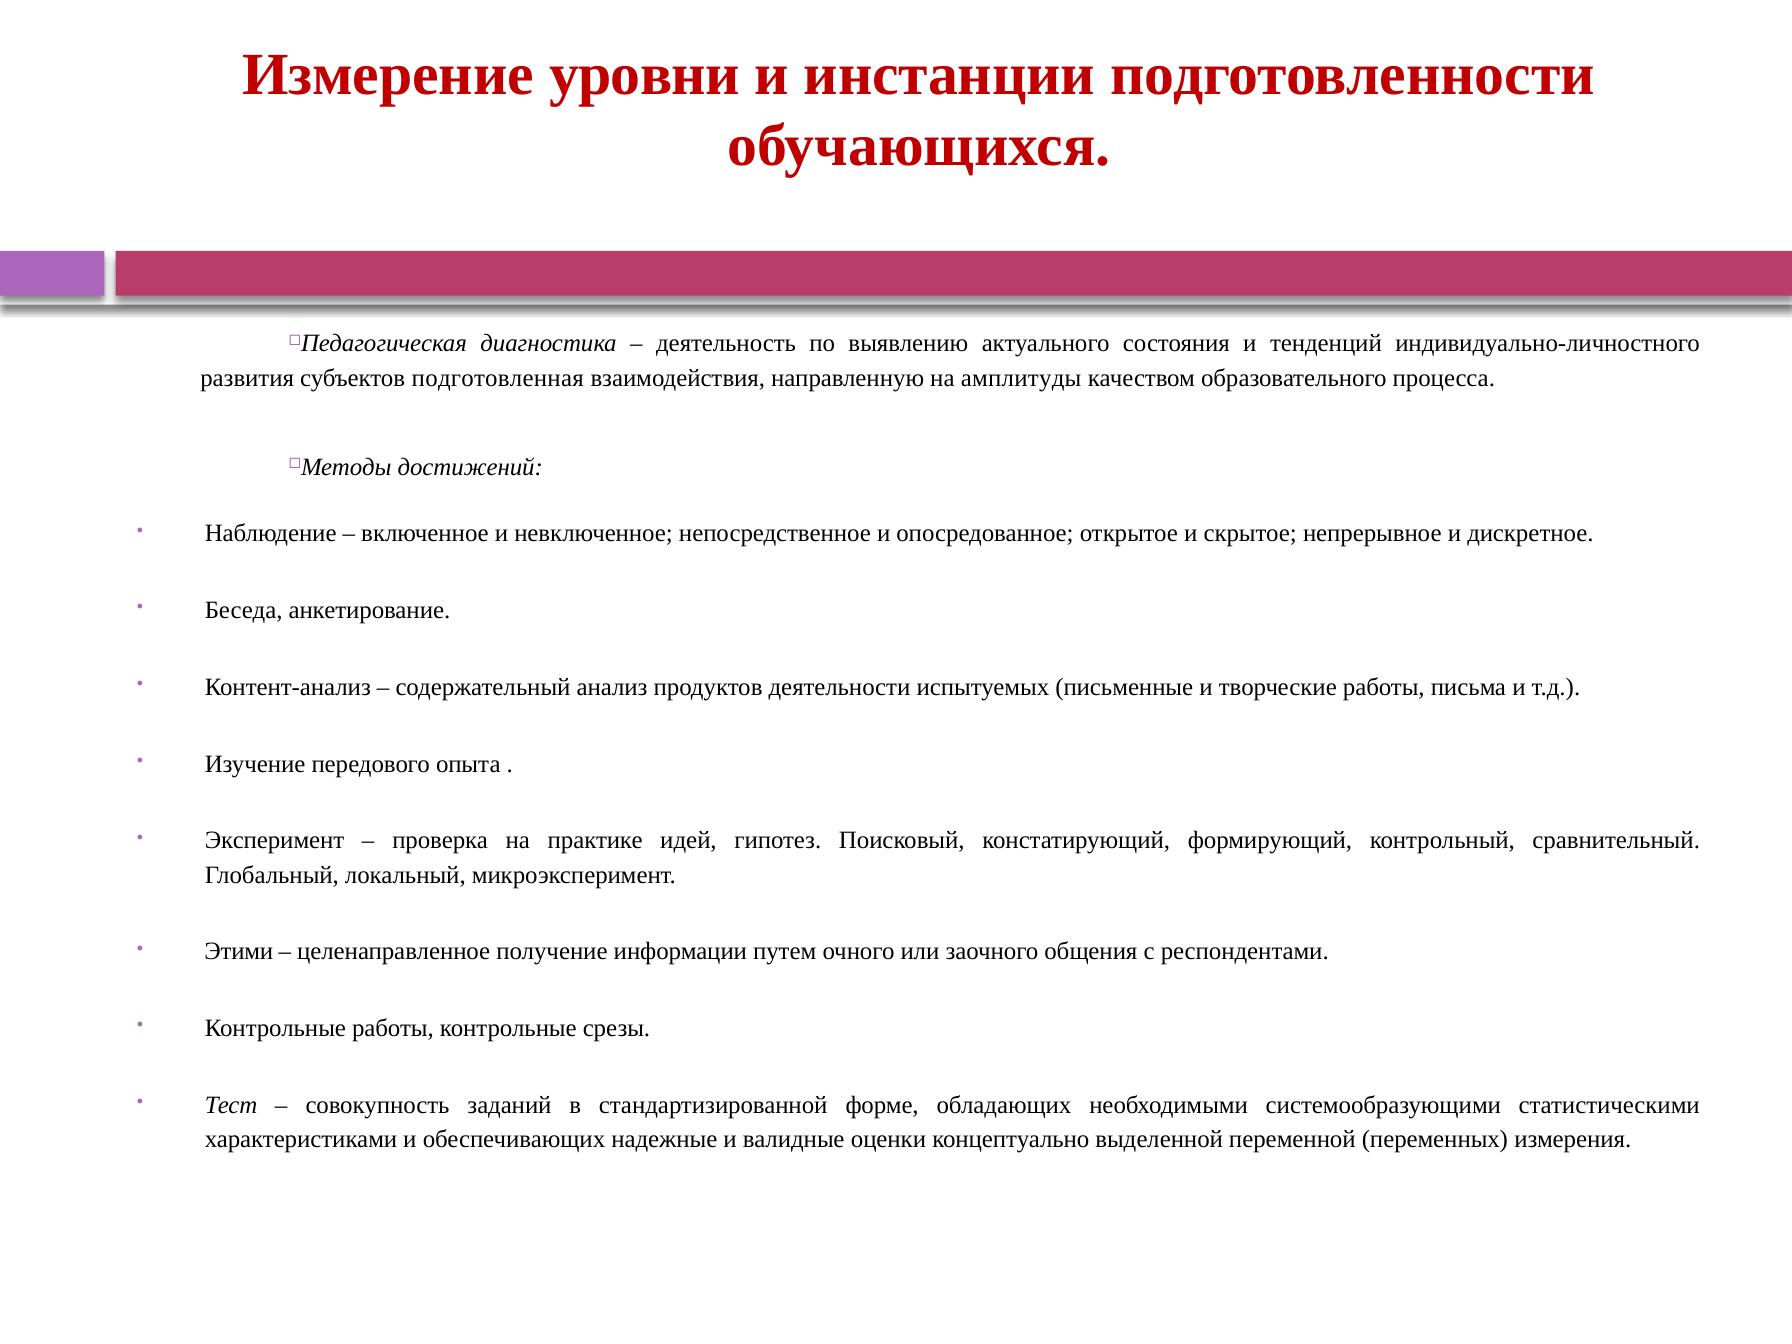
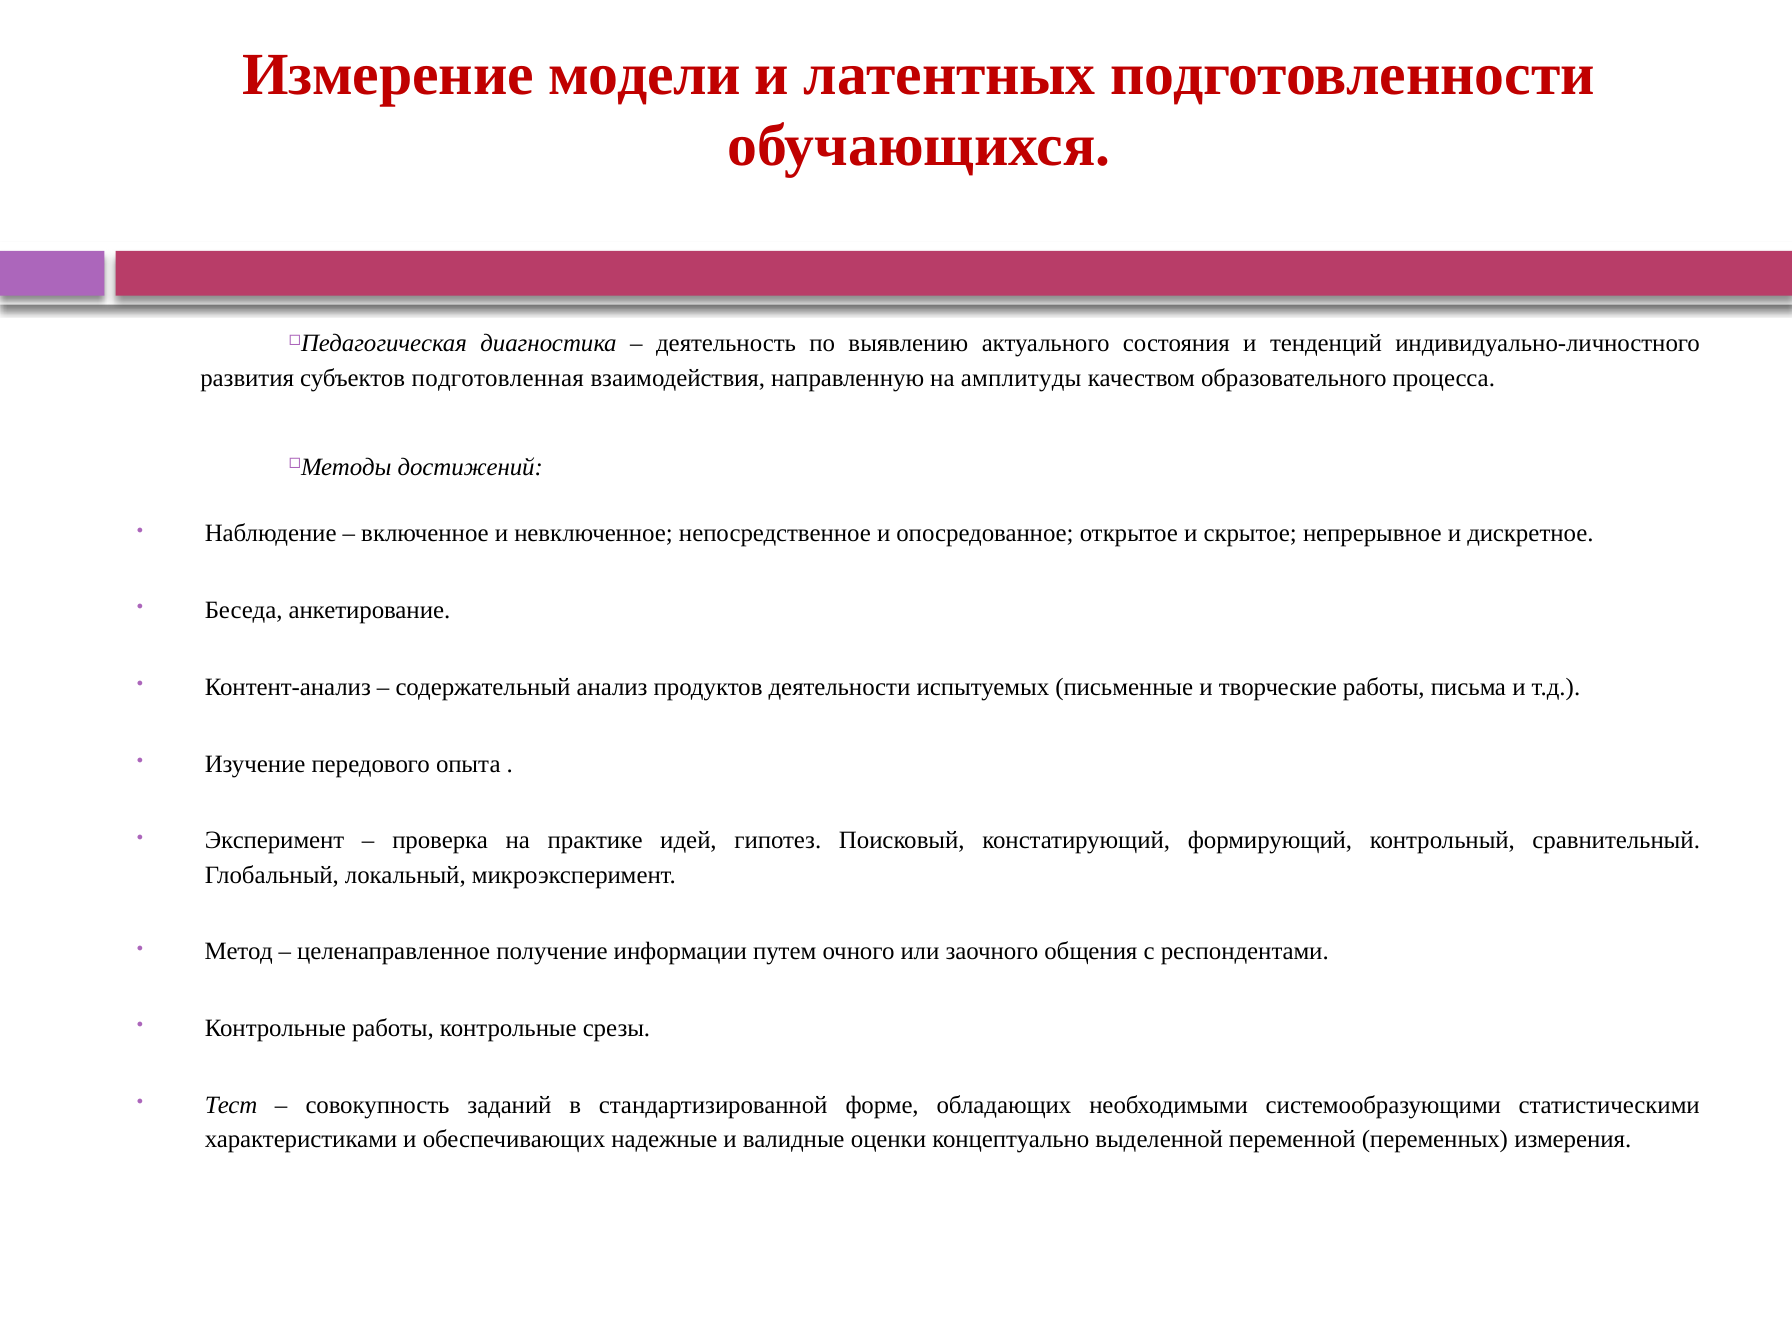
уровни: уровни -> модели (645, 74)
инстанции: инстанции -> латентных (950, 74)
Этими: Этими -> Метод (239, 952)
